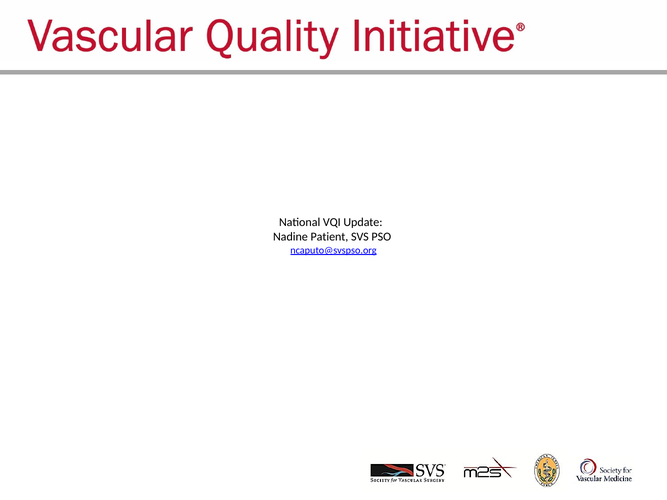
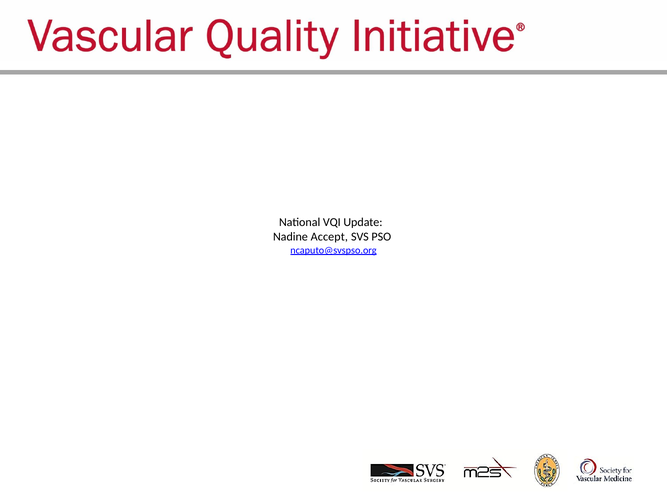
Patient: Patient -> Accept (329, 237)
